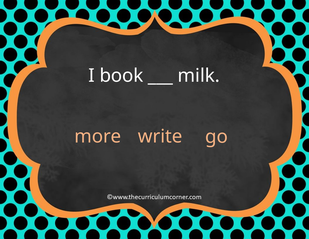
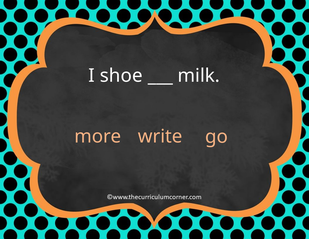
book: book -> shoe (121, 76)
